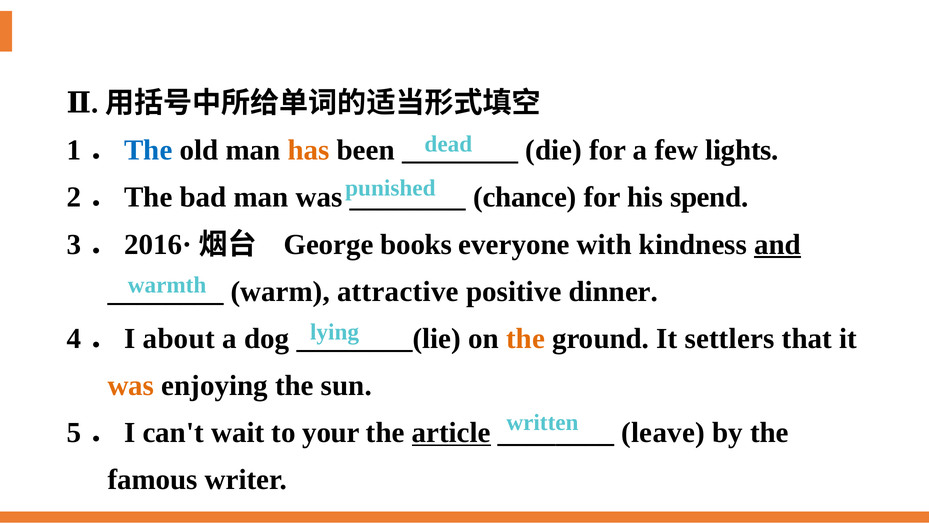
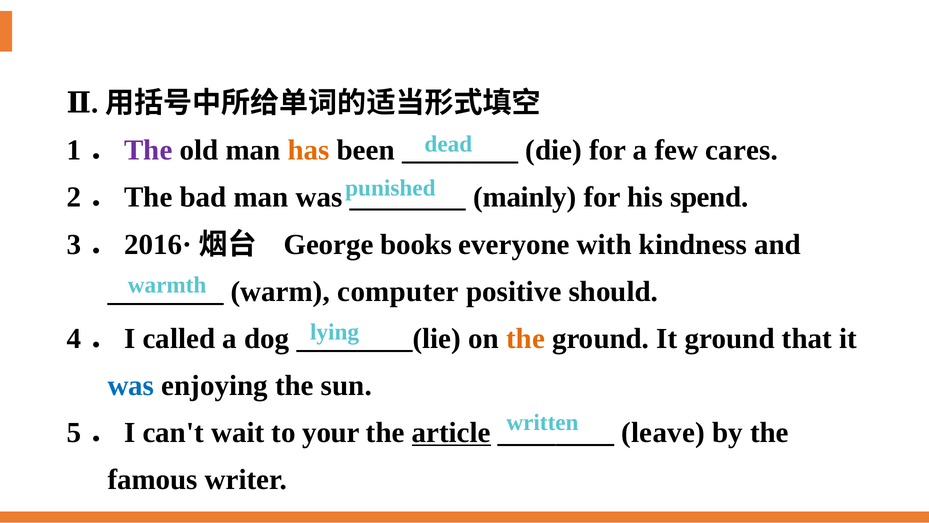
The colour: blue -> purple (148, 150)
lights: lights -> cares (742, 150)
chance: chance -> mainly (525, 197)
and underline: present -> none (778, 244)
attractive: attractive -> computer (398, 291)
dinner: dinner -> should (613, 291)
about: about -> called (179, 338)
It settlers: settlers -> ground (730, 338)
was colour: orange -> blue (131, 385)
